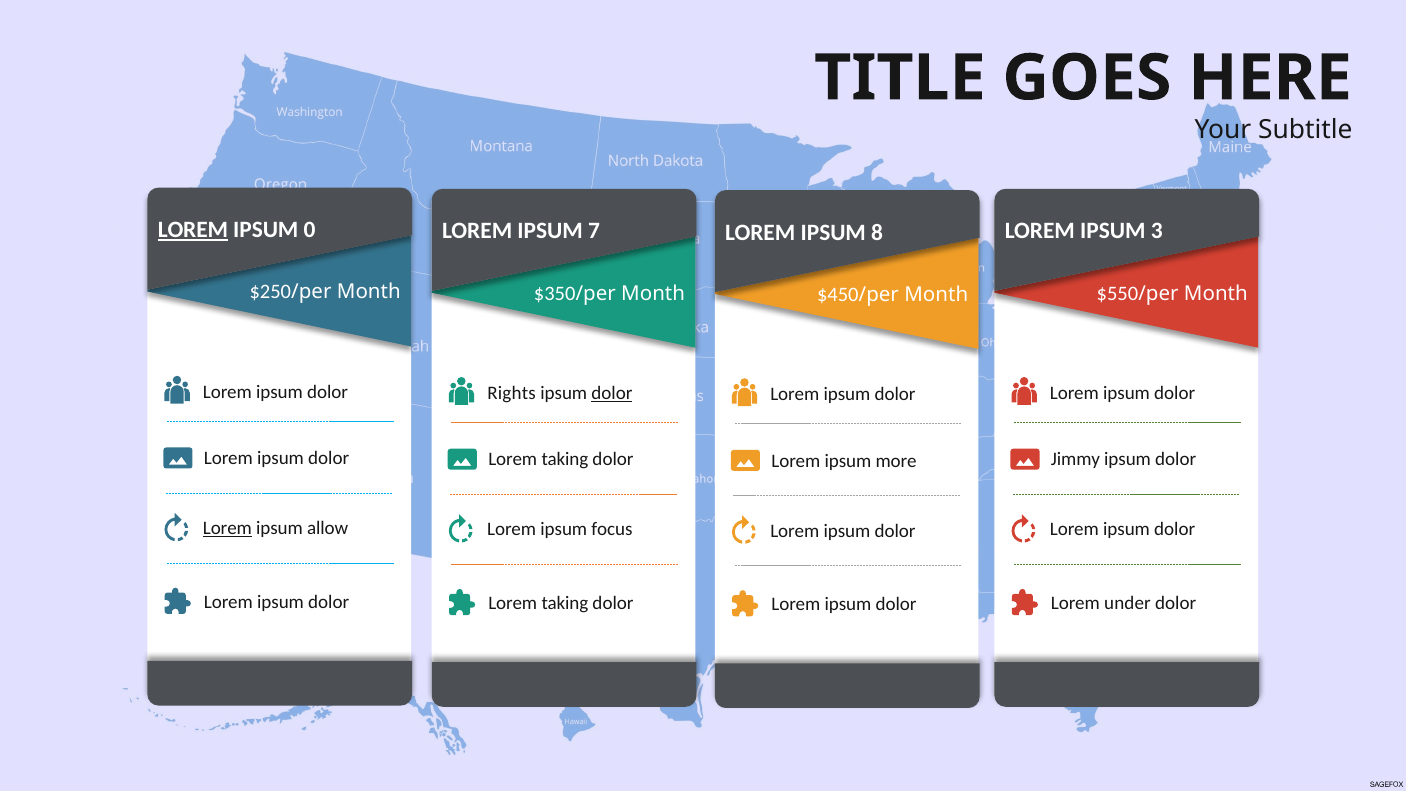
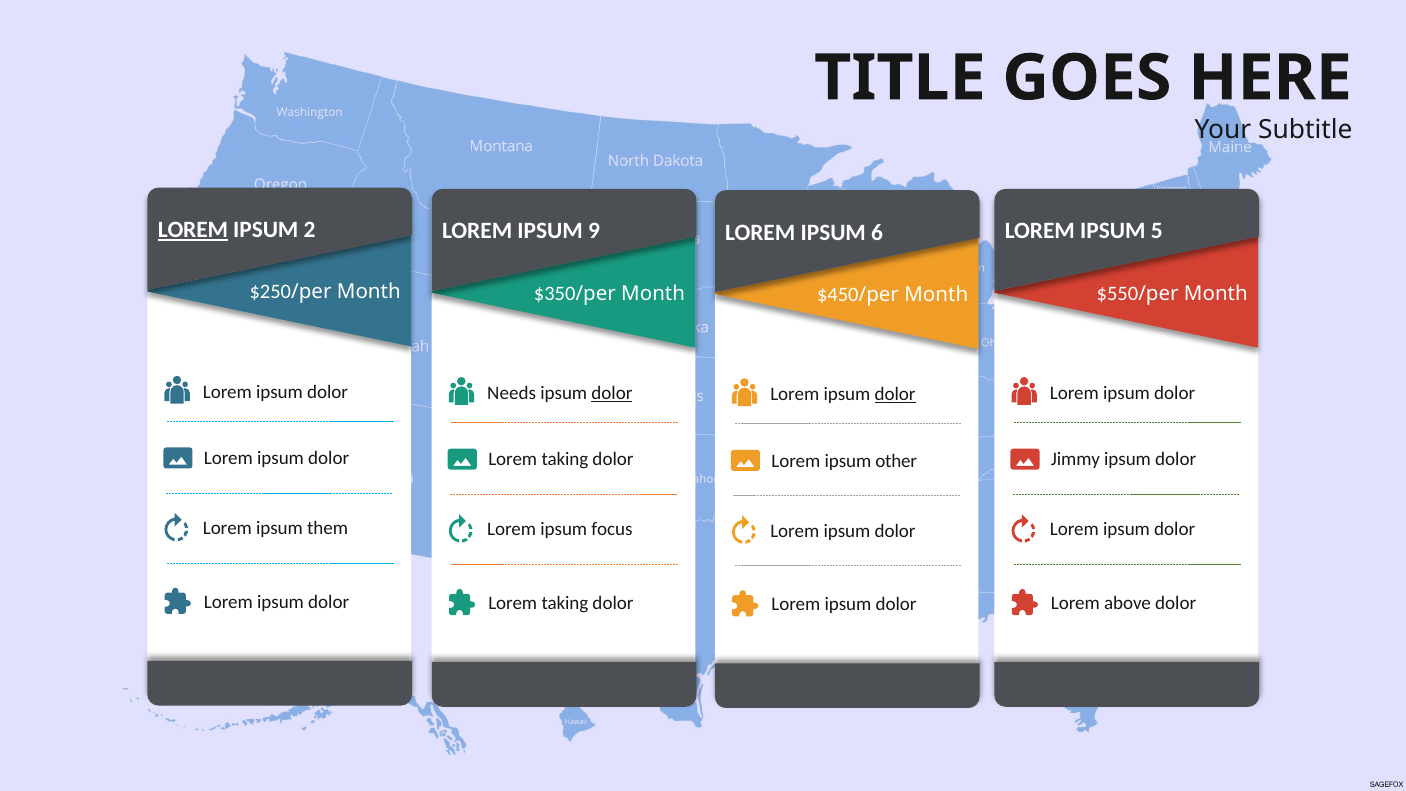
0: 0 -> 2 (310, 230)
7: 7 -> 9 (594, 231)
3: 3 -> 5 (1157, 231)
8: 8 -> 6 (877, 232)
Rights: Rights -> Needs (512, 393)
dolor underline: none -> present (895, 394)
more: more -> other (896, 461)
Lorem underline: present -> none (227, 528)
allow: allow -> them (328, 528)
under: under -> above (1128, 603)
